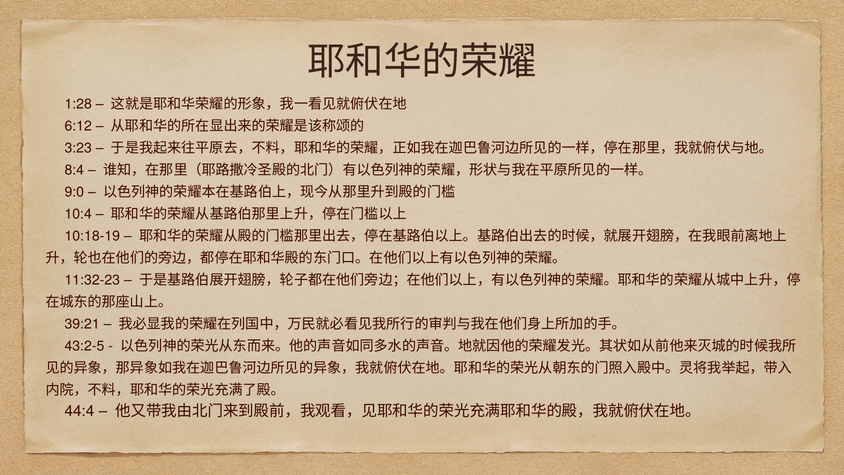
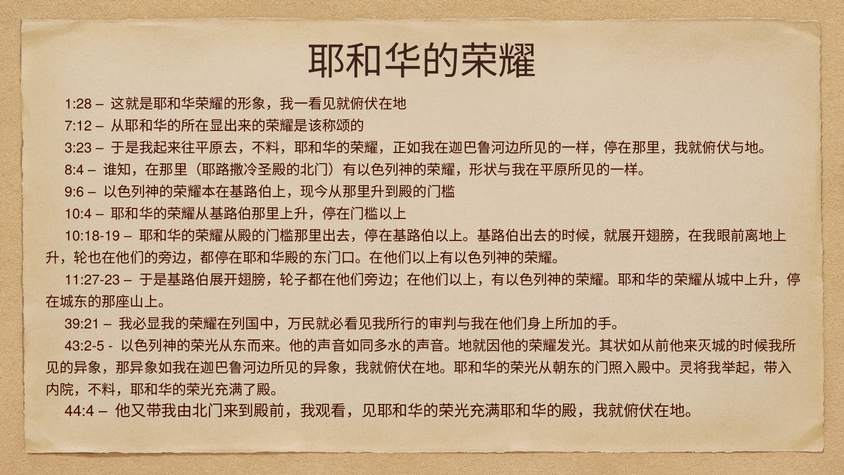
6:12: 6:12 -> 7:12 (78, 126)
9:0: 9:0 -> 9:6 (74, 192)
11:32-23: 11:32-23 -> 11:27-23 (92, 280)
